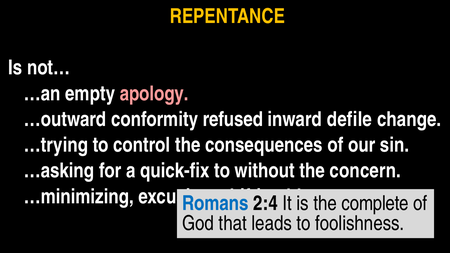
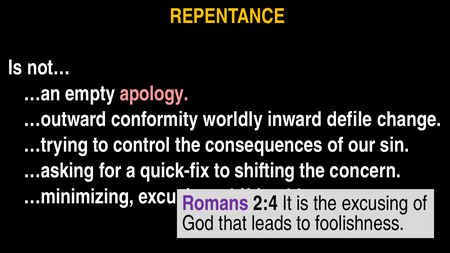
refused: refused -> worldly (233, 119)
to without: without -> shifting (265, 171)
Romans colour: blue -> purple (215, 203)
complete: complete -> excusing (375, 203)
